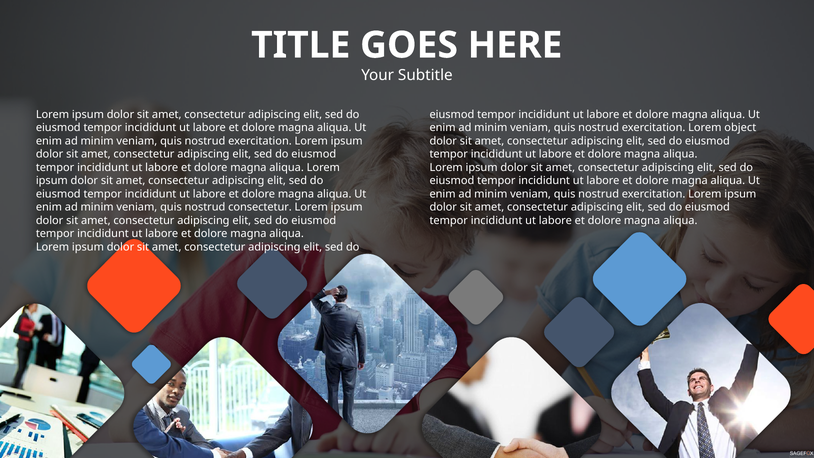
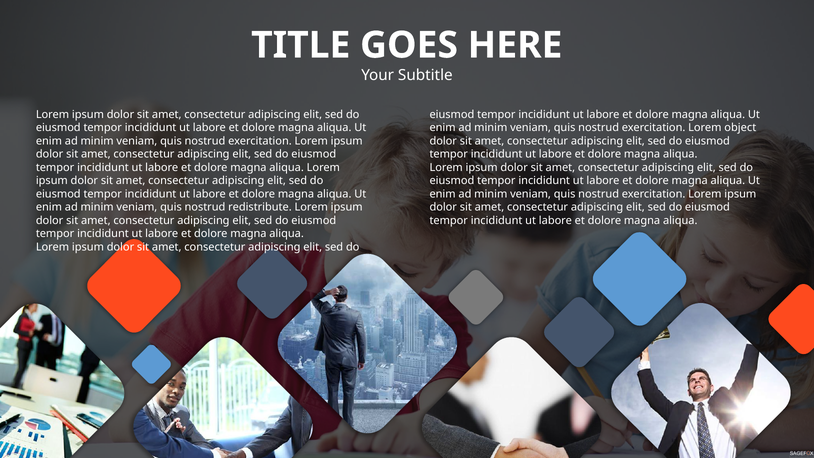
nostrud consectetur: consectetur -> redistribute (260, 207)
